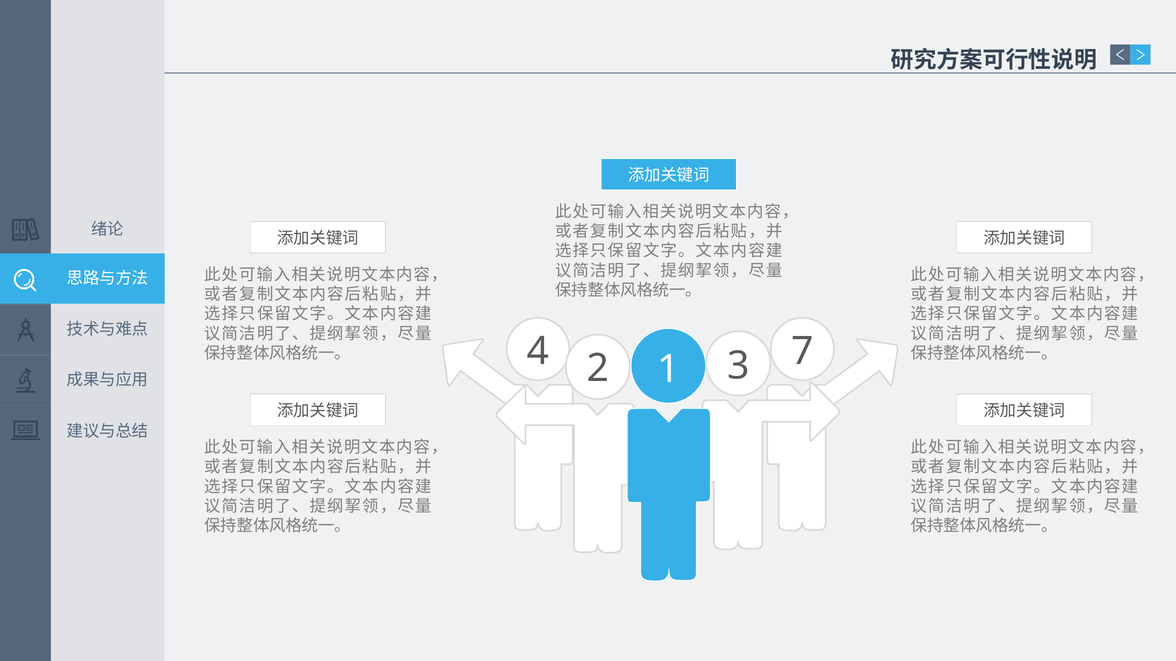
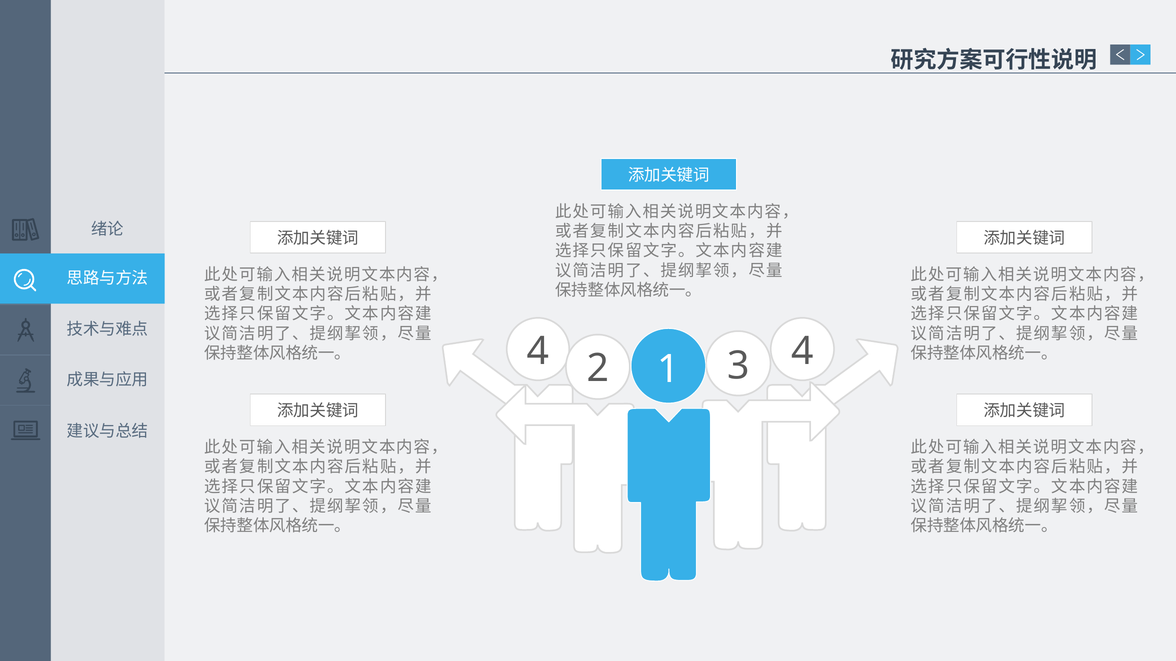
4 7: 7 -> 4 (802, 352)
